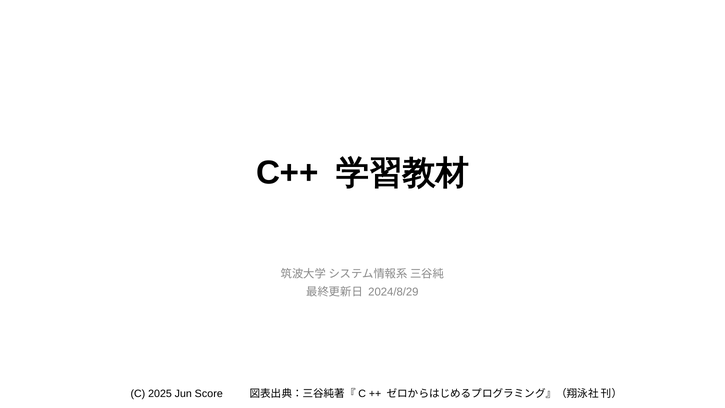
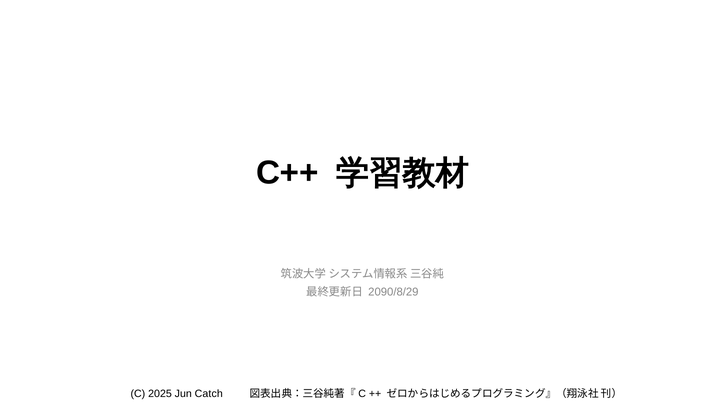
2024/8/29: 2024/8/29 -> 2090/8/29 (393, 292)
Score: Score -> Catch (209, 394)
